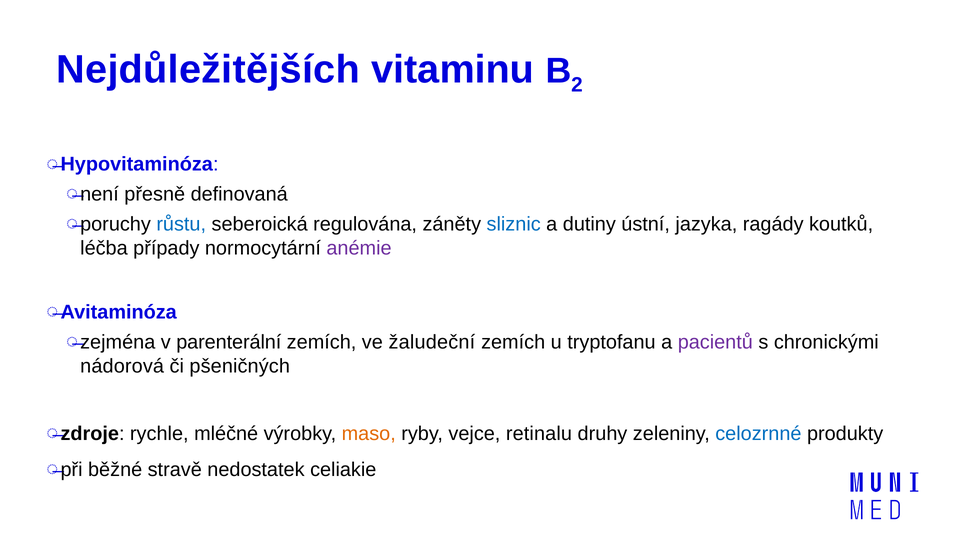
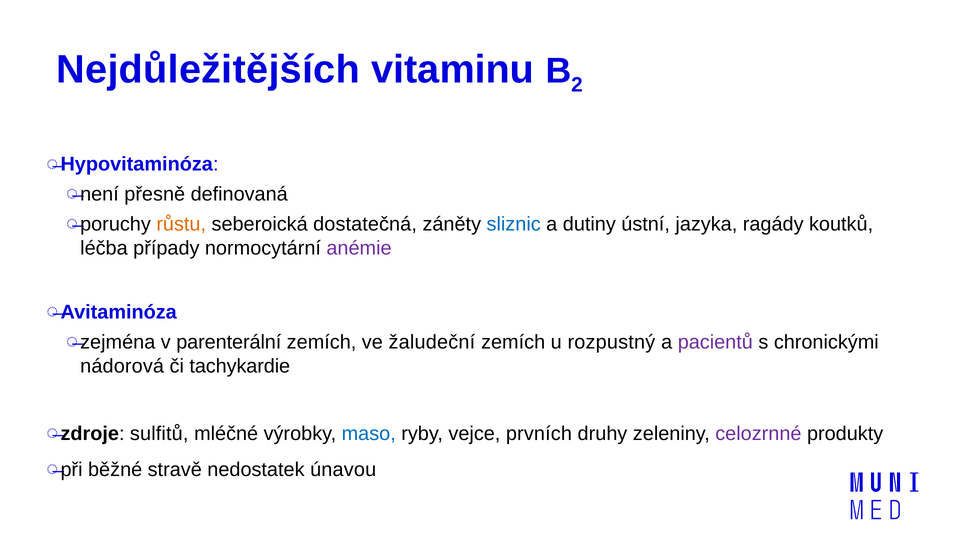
růstu colour: blue -> orange (181, 224)
regulována: regulována -> dostatečná (365, 224)
tryptofanu: tryptofanu -> rozpustný (611, 342)
pšeničných: pšeničných -> tachykardie (240, 366)
rychle: rychle -> sulfitů (159, 434)
maso colour: orange -> blue (369, 434)
retinalu: retinalu -> prvních (539, 434)
celozrnné colour: blue -> purple (758, 434)
celiakie: celiakie -> únavou (343, 470)
